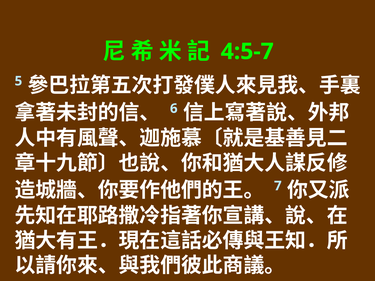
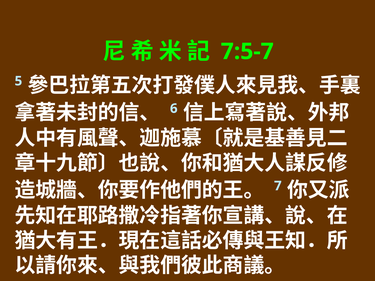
4:5-7: 4:5-7 -> 7:5-7 (247, 52)
